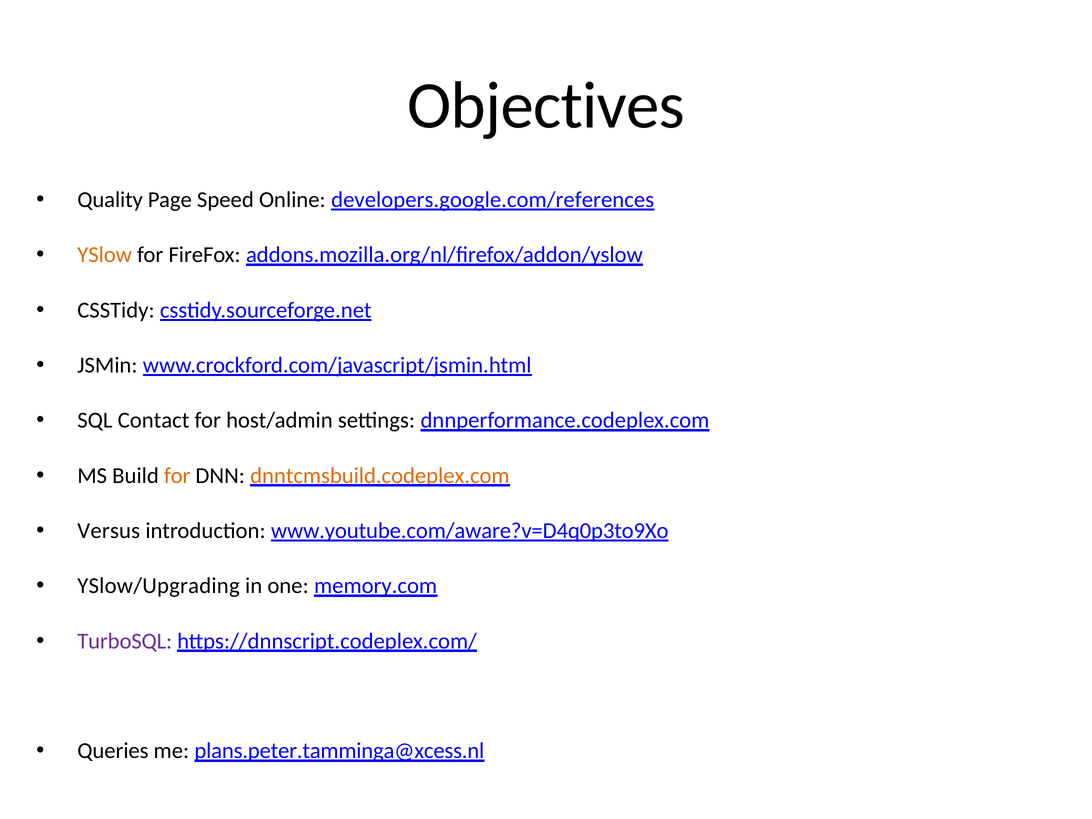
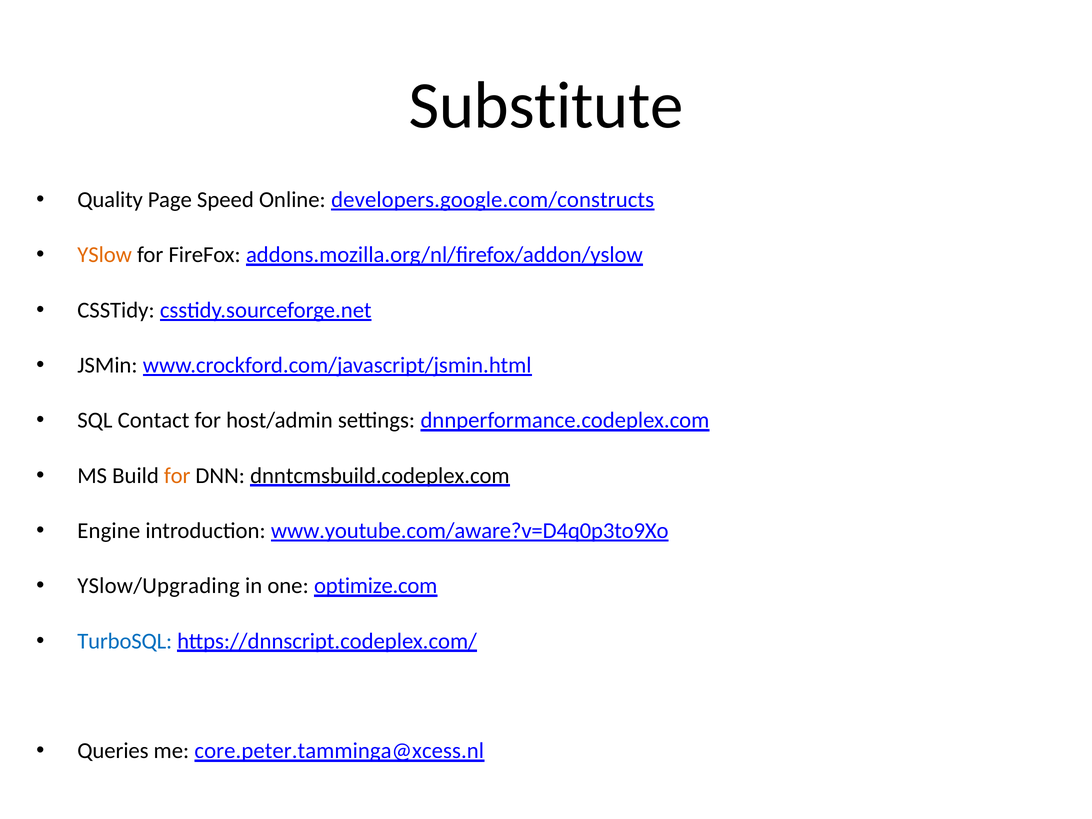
Objectives: Objectives -> Substitute (546, 106)
developers.google.com/references: developers.google.com/references -> developers.google.com/constructs (493, 200)
dnntcmsbuild.codeplex.com colour: orange -> black (380, 476)
Versus: Versus -> Engine (109, 531)
memory.com: memory.com -> optimize.com (376, 586)
TurboSQL colour: purple -> blue (125, 641)
plans.peter.tamminga@xcess.nl: plans.peter.tamminga@xcess.nl -> core.peter.tamminga@xcess.nl (339, 751)
